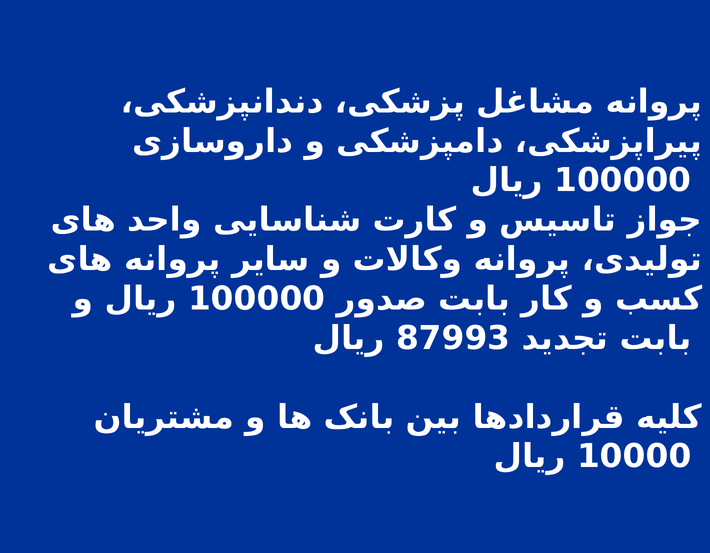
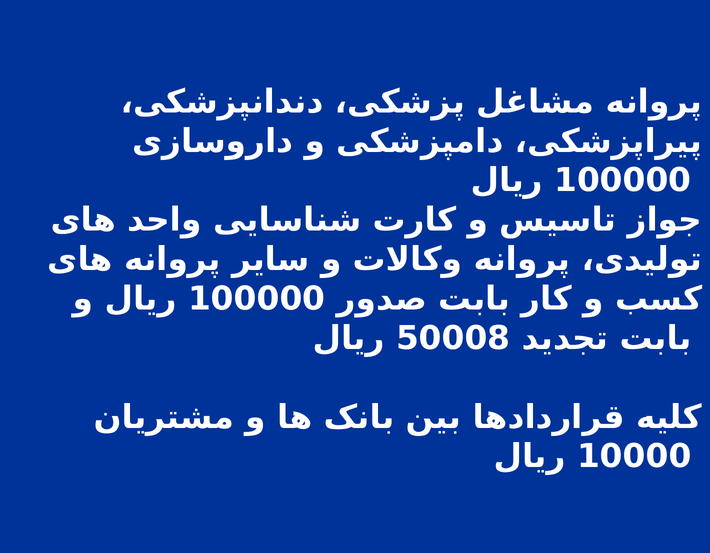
87993: 87993 -> 50008 (453, 338)
